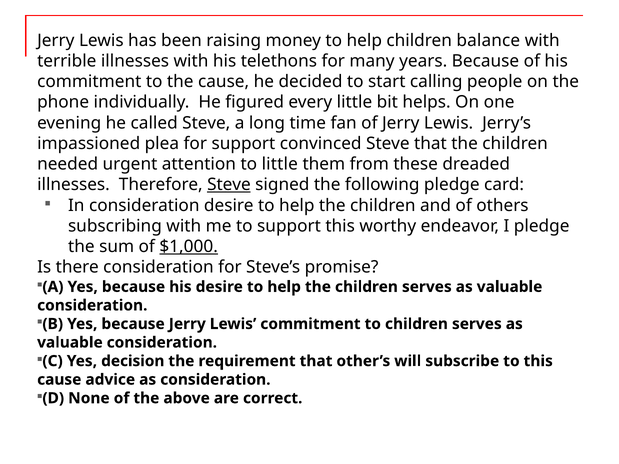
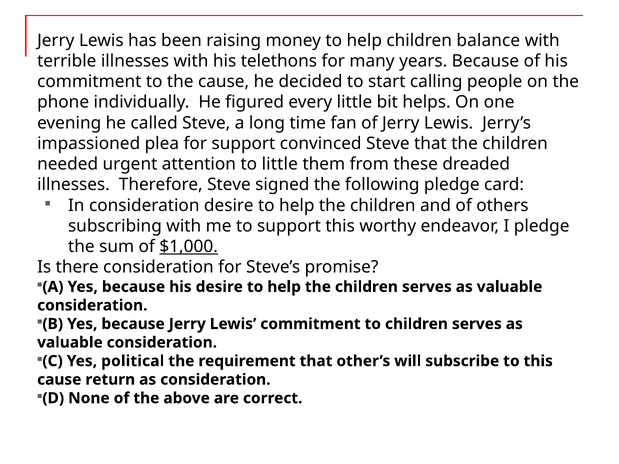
Steve underline: present -> none (229, 185)
decision: decision -> political (133, 361)
advice: advice -> return (110, 380)
